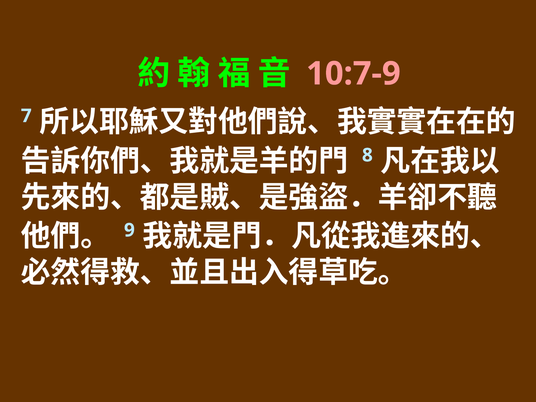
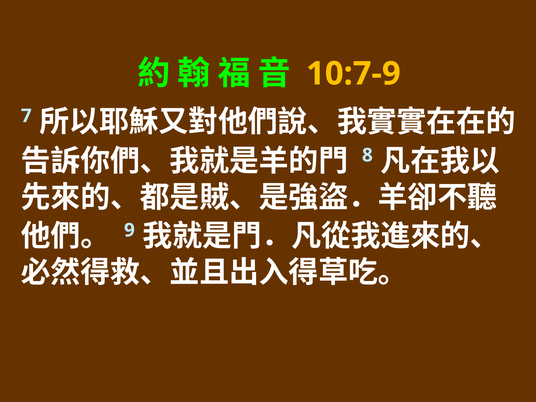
10:7-9 colour: pink -> yellow (353, 74)
